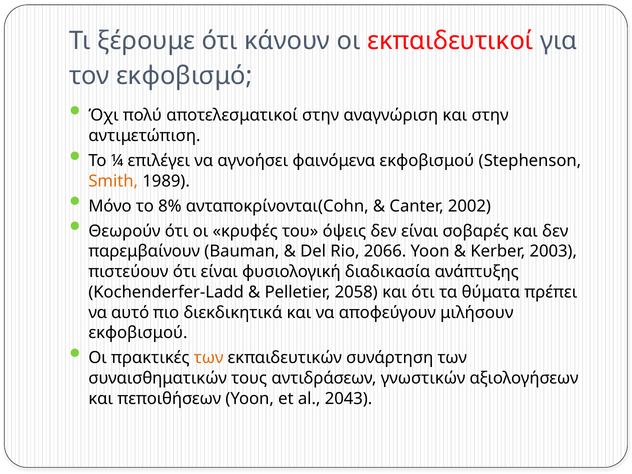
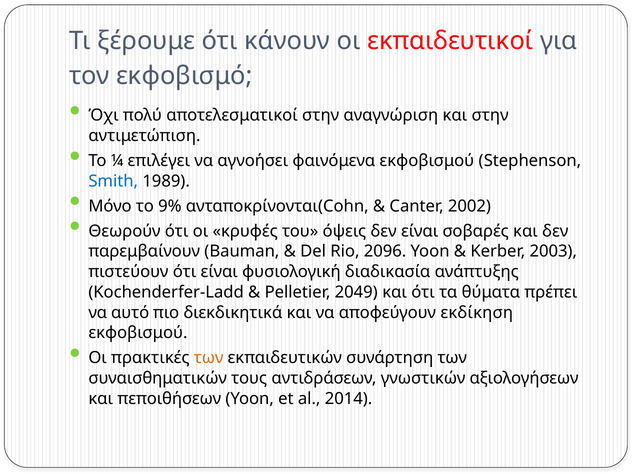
Smith colour: orange -> blue (113, 181)
8%: 8% -> 9% (170, 206)
2066: 2066 -> 2096 (385, 251)
2058: 2058 -> 2049 (356, 292)
μιλήσουν: μιλήσουν -> εκδίκηση (477, 313)
2043: 2043 -> 2014 (349, 399)
